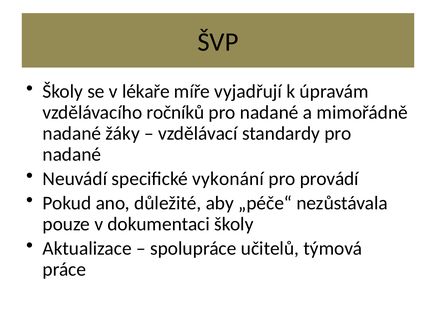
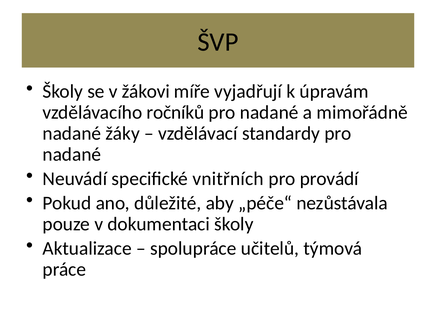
lékaře: lékaře -> žákovi (146, 91)
vykonání: vykonání -> vnitřních (228, 179)
